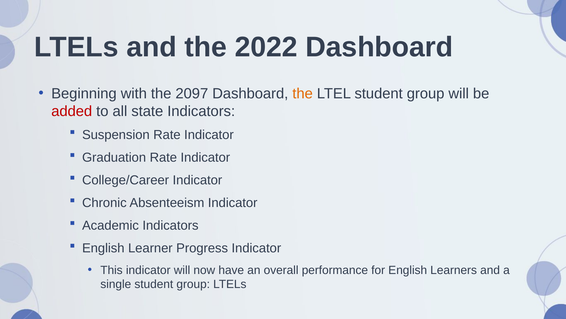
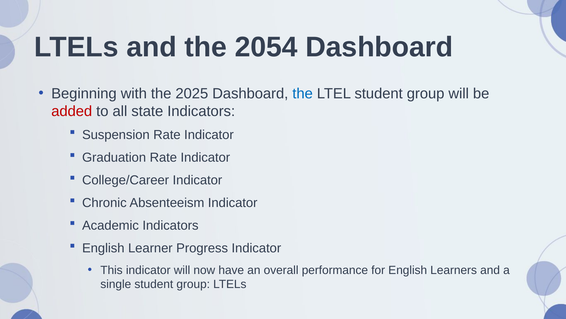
2022: 2022 -> 2054 (266, 47)
2097: 2097 -> 2025 (192, 93)
the colour: orange -> blue (303, 93)
